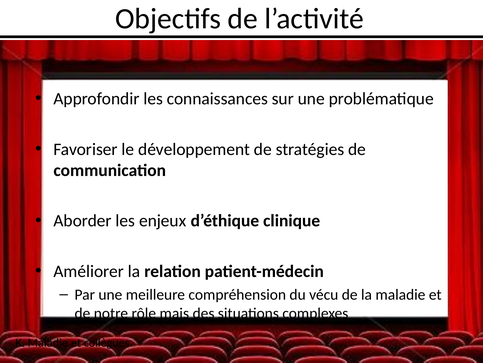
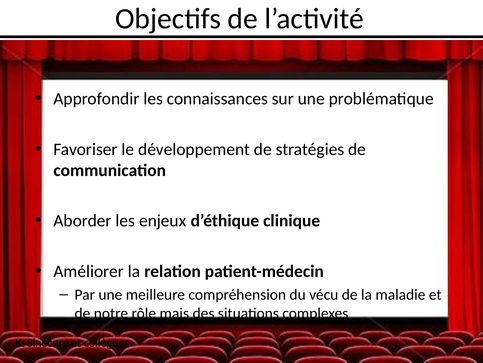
K Maladie: Maladie -> Sinécure (48, 342)
